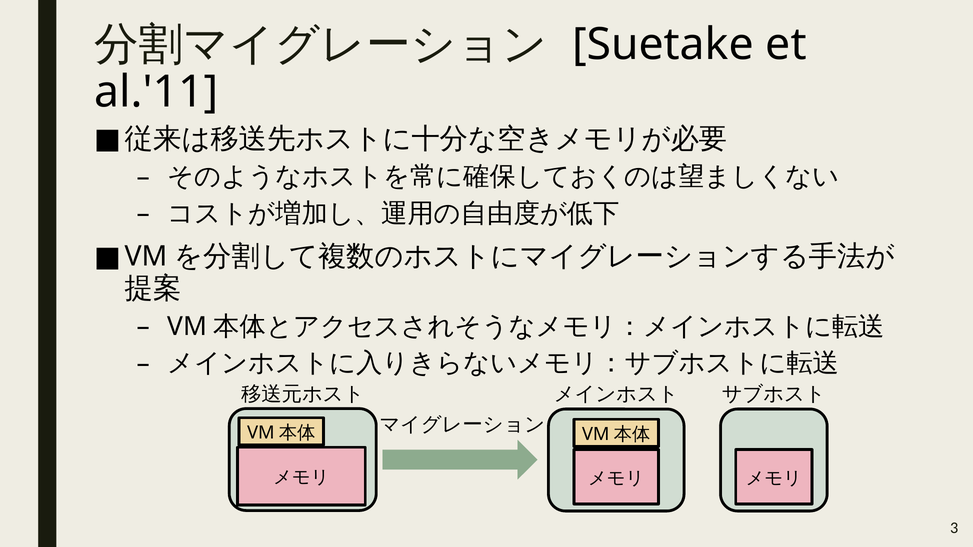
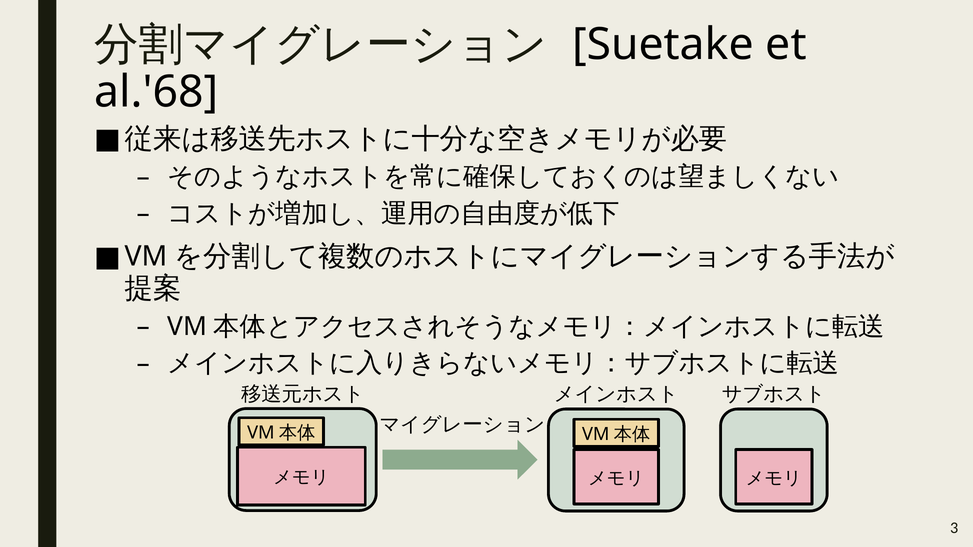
al.'11: al.'11 -> al.'68 (156, 92)
